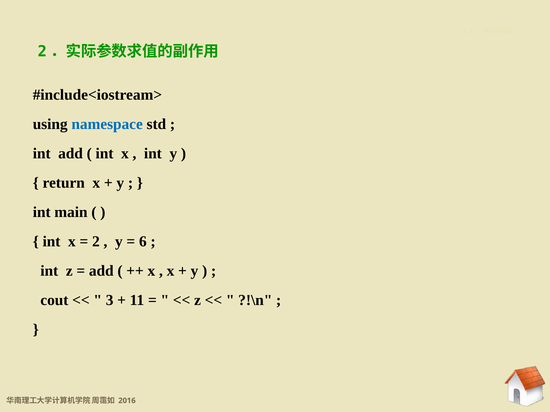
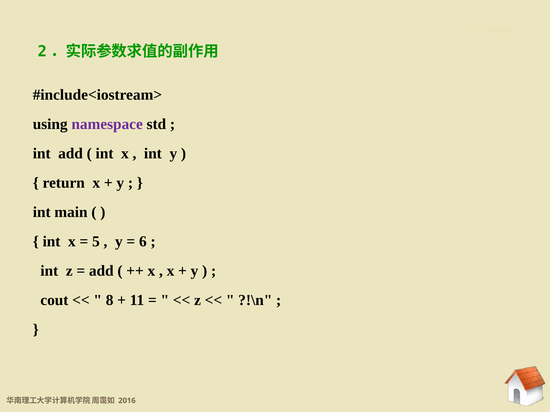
namespace colour: blue -> purple (107, 124)
2: 2 -> 5 (96, 242)
3: 3 -> 8 (110, 300)
